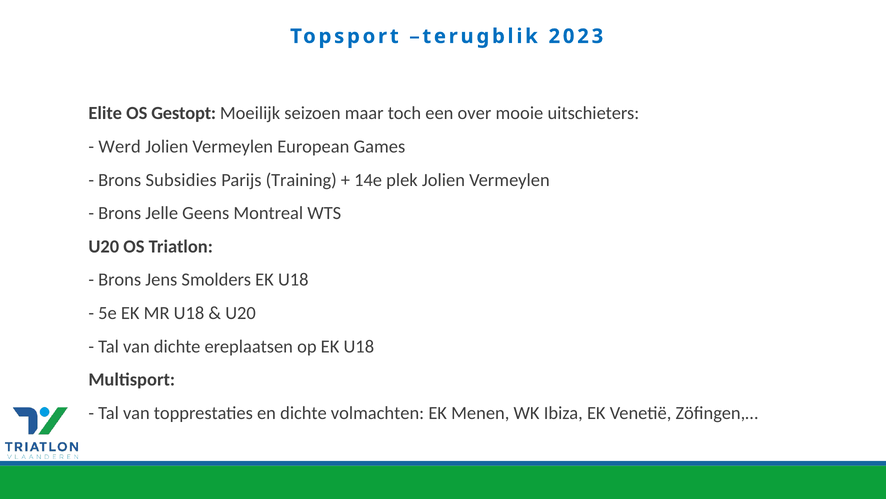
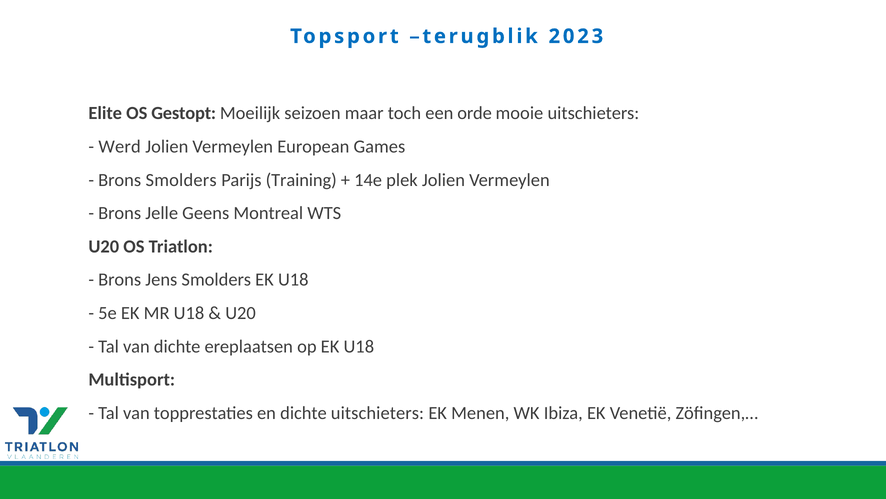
over: over -> orde (475, 113)
Brons Subsidies: Subsidies -> Smolders (181, 180)
dichte volmachten: volmachten -> uitschieters (377, 413)
